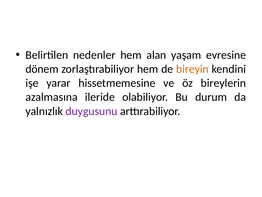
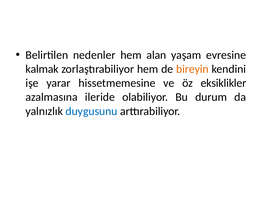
dönem: dönem -> kalmak (42, 69)
bireylerin: bireylerin -> eksiklikler (223, 83)
duygusunu colour: purple -> blue (92, 111)
